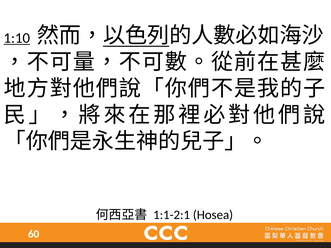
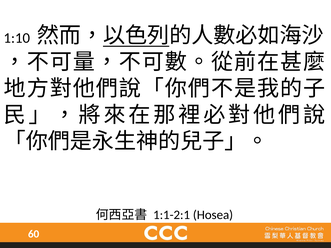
1:10 underline: present -> none (17, 38)
